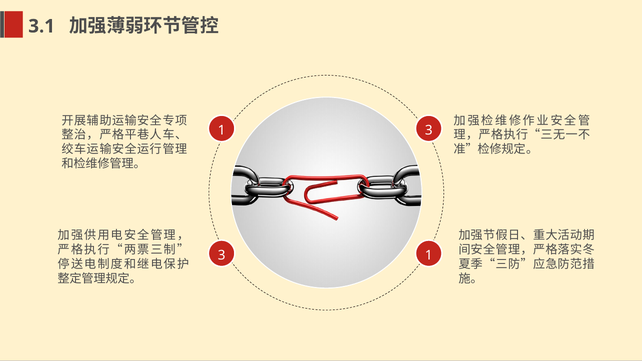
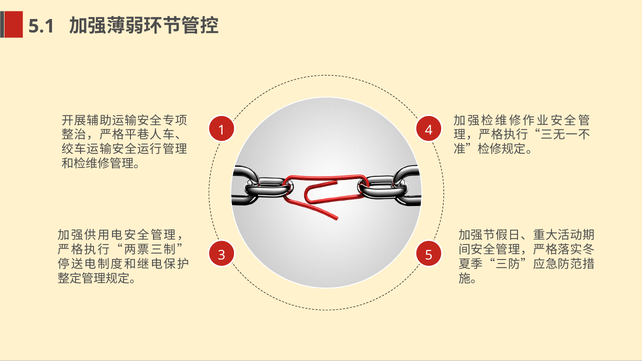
3.1: 3.1 -> 5.1 (42, 26)
1 3: 3 -> 4 (429, 130)
3 1: 1 -> 5 (429, 255)
